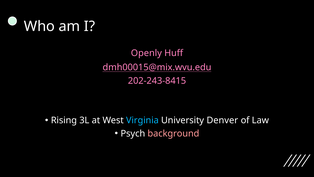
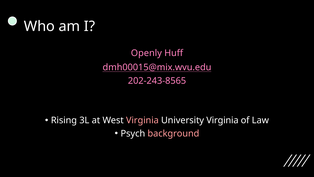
202-243-8415: 202-243-8415 -> 202-243-8565 (157, 81)
Virginia colour: light blue -> pink (142, 120)
University Denver: Denver -> Virginia (222, 120)
